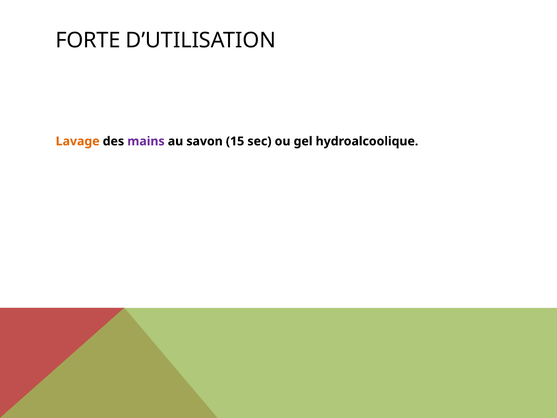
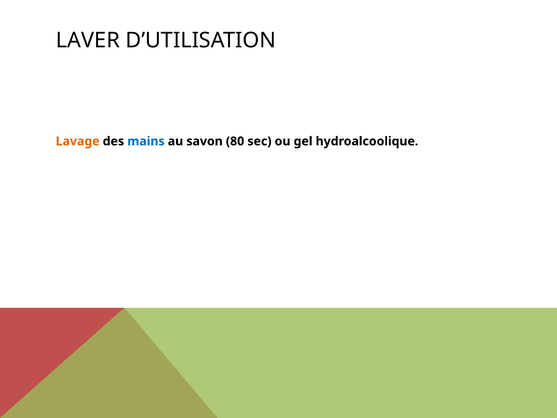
FORTE: FORTE -> LAVER (88, 40)
mains colour: purple -> blue (146, 141)
15: 15 -> 80 (235, 141)
